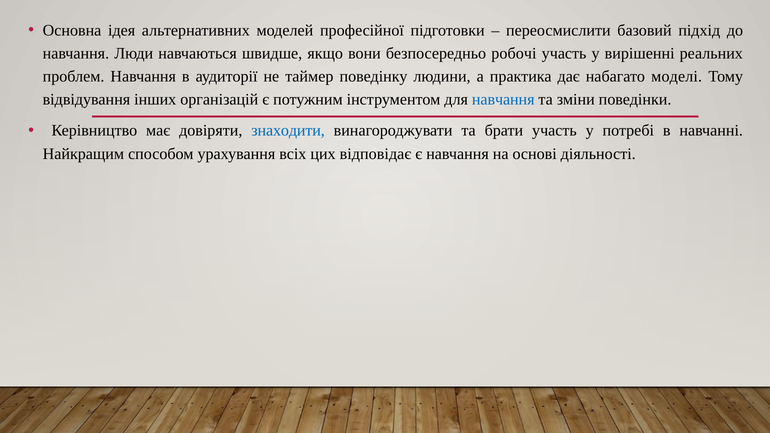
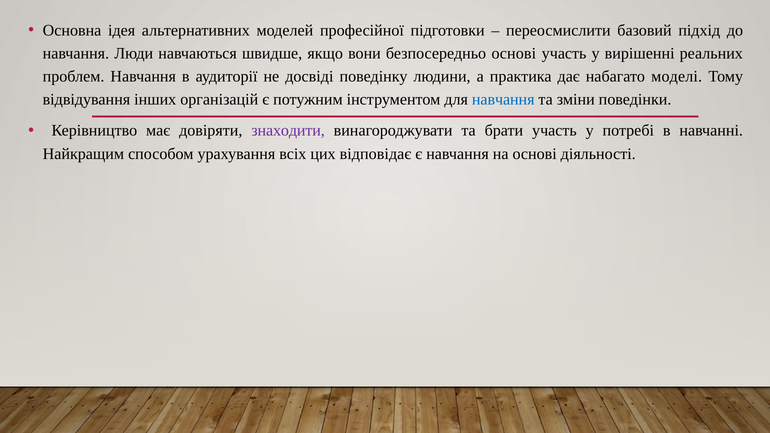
безпосередньо робочі: робочі -> основі (514, 53)
таймер: таймер -> досвіді (309, 76)
знаходити colour: blue -> purple (288, 131)
